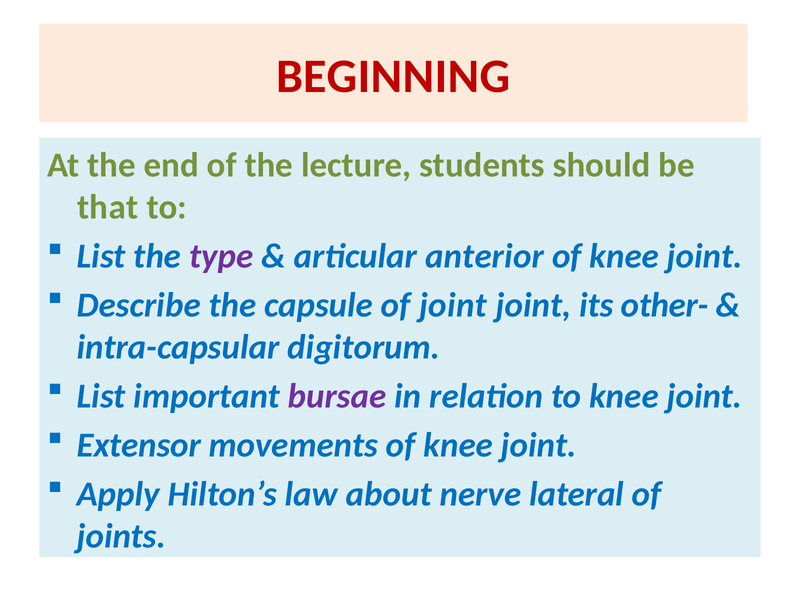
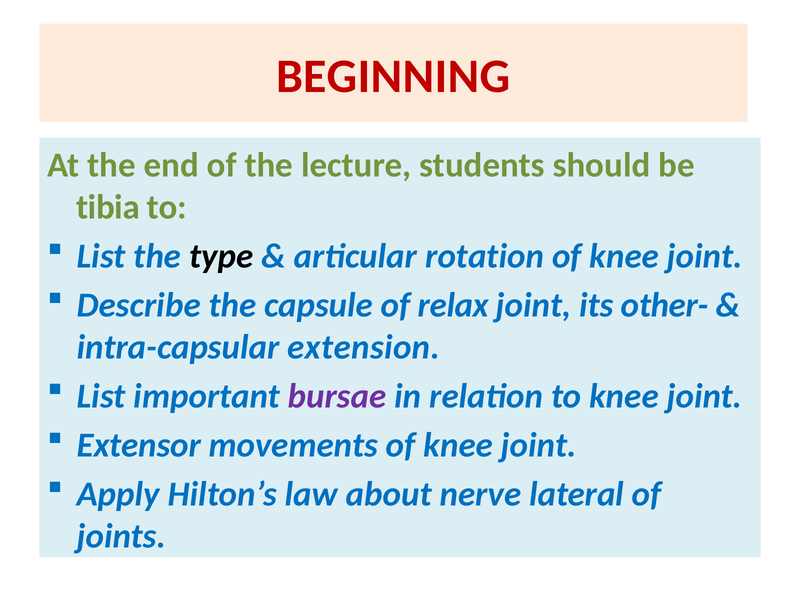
that: that -> tibia (108, 207)
type colour: purple -> black (221, 256)
anterior: anterior -> rotation (485, 256)
of joint: joint -> relax (453, 305)
digitorum: digitorum -> extension (364, 347)
